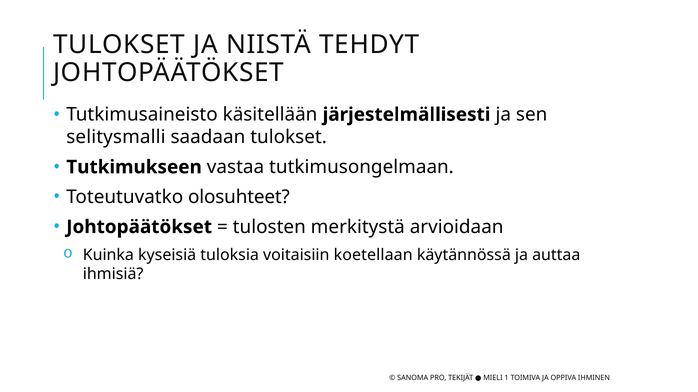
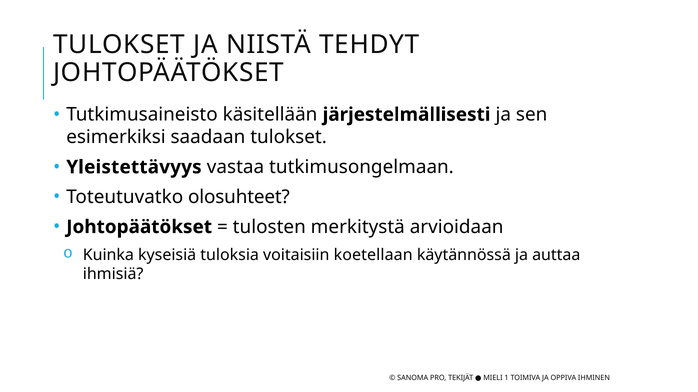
selitysmalli: selitysmalli -> esimerkiksi (116, 137)
Tutkimukseen: Tutkimukseen -> Yleistettävyys (134, 167)
